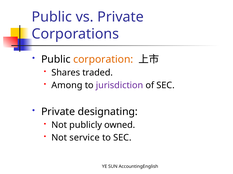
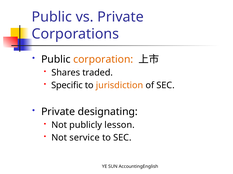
Among: Among -> Specific (67, 86)
jurisdiction colour: purple -> orange (120, 86)
owned: owned -> lesson (120, 125)
